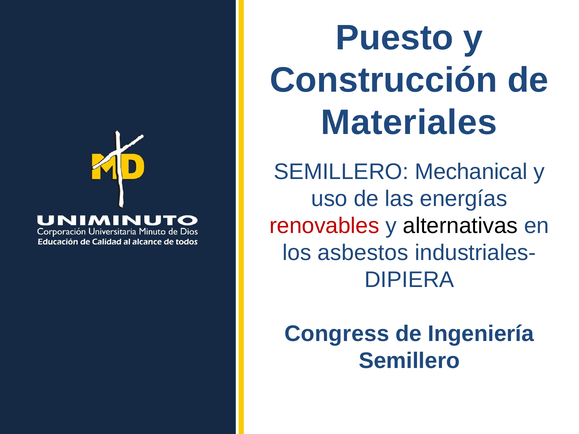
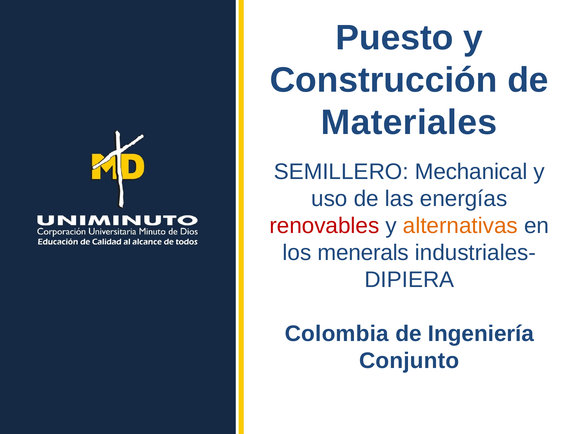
alternativas colour: black -> orange (460, 226)
asbestos: asbestos -> menerals (363, 253)
Congress: Congress -> Colombia (337, 334)
Semillero: Semillero -> Conjunto (409, 361)
